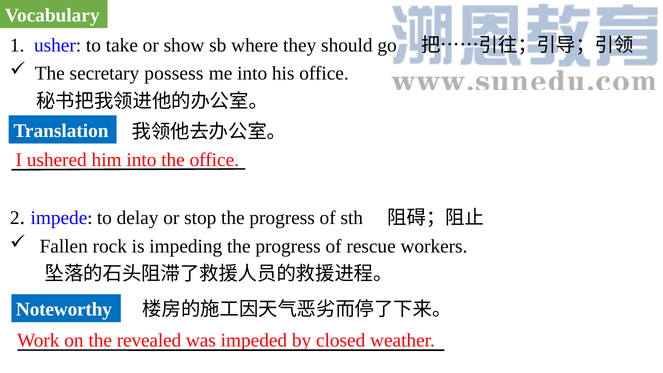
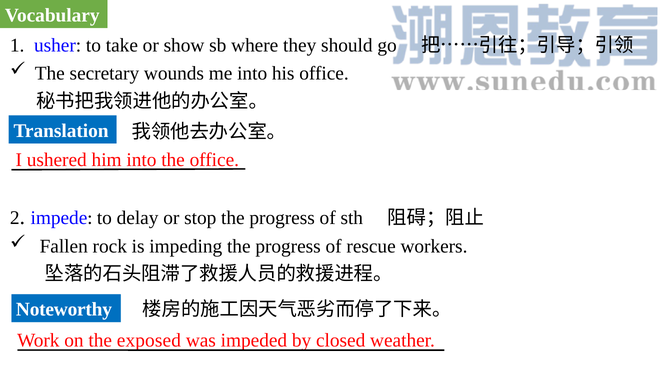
possess: possess -> wounds (174, 73)
revealed: revealed -> exposed (149, 340)
